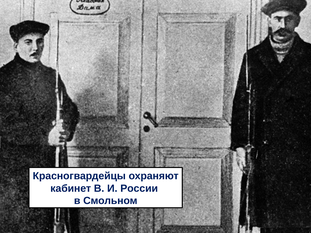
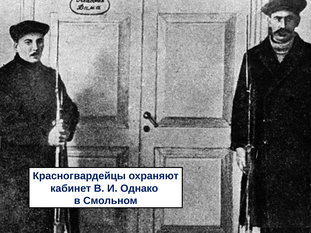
России: России -> Однако (139, 189)
